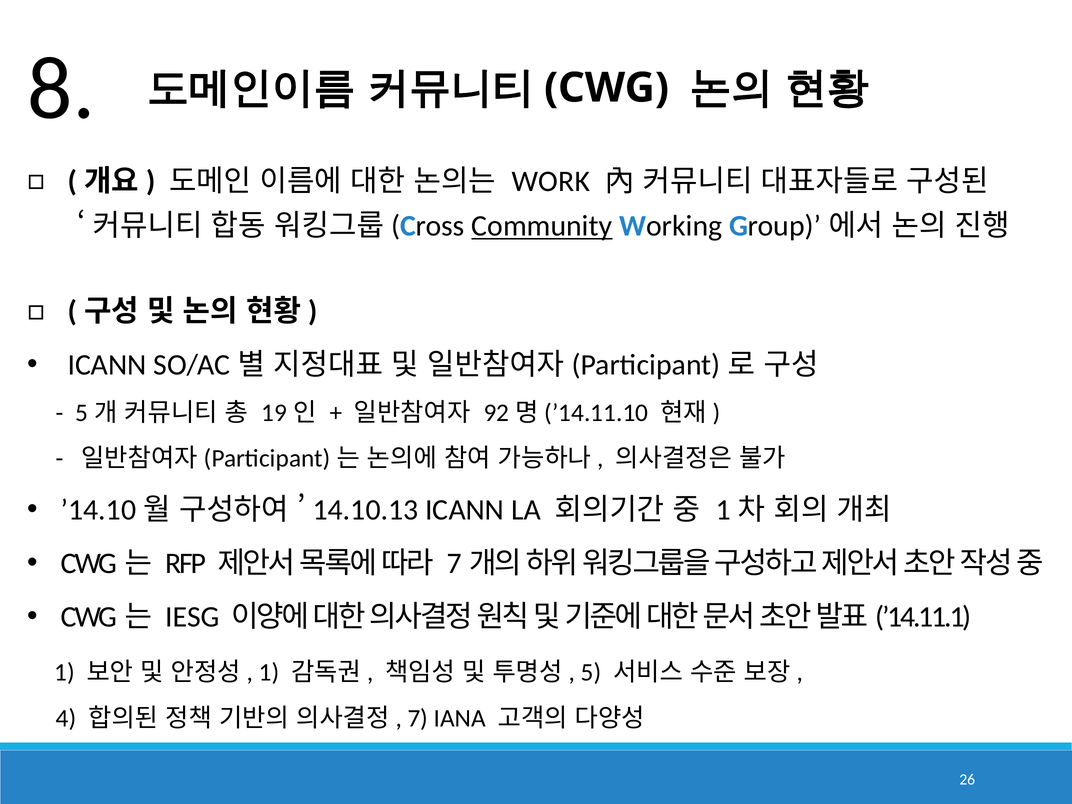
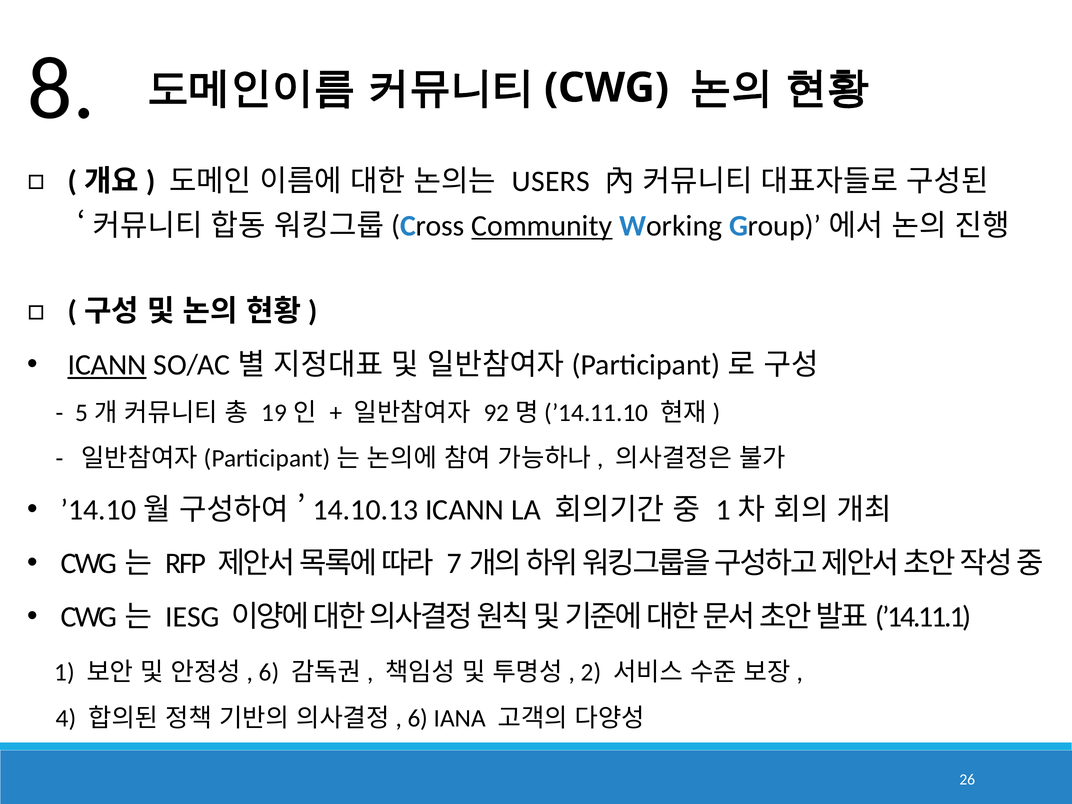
WORK: WORK -> USERS (551, 181)
ICANN underline: none -> present (107, 365)
1: 1 -> 6 (269, 672)
5: 5 -> 2 (591, 672)
7: 7 -> 6 (418, 719)
